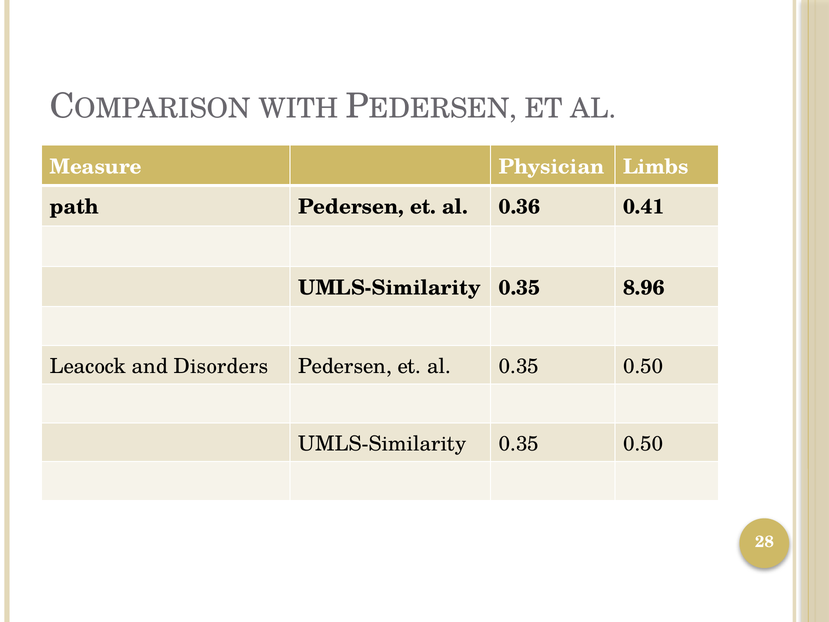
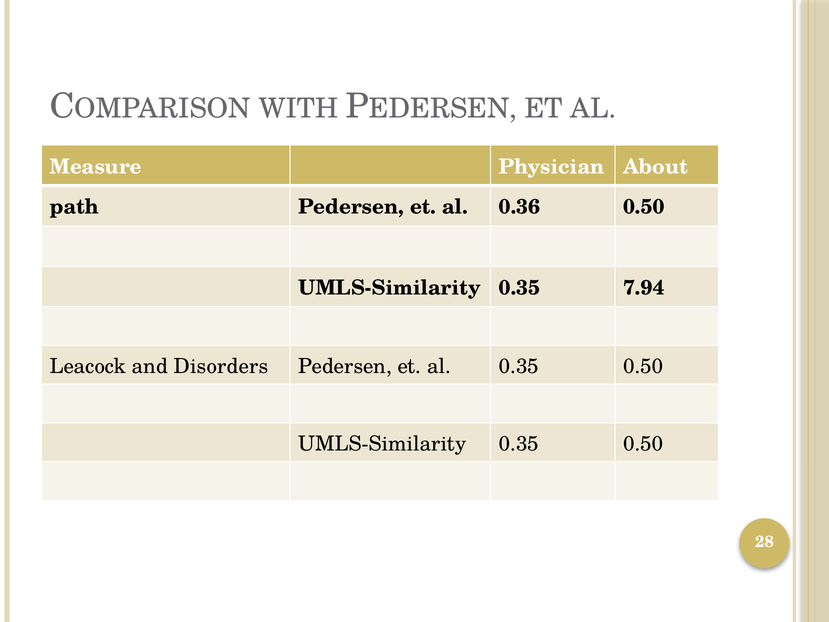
Limbs: Limbs -> About (656, 167)
0.36 0.41: 0.41 -> 0.50 (644, 207)
8.96: 8.96 -> 7.94 (644, 288)
